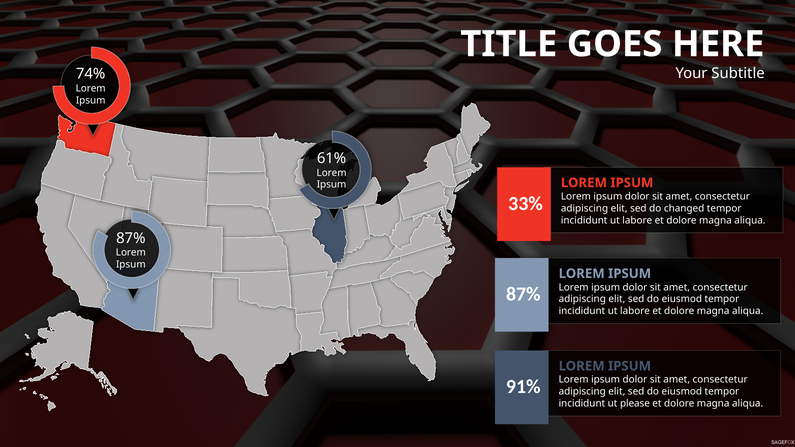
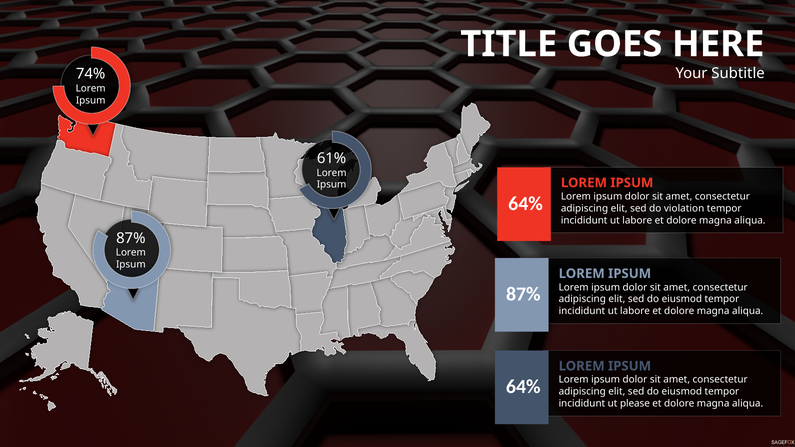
33%: 33% -> 64% (526, 204)
changed: changed -> violation (684, 208)
91%: 91% -> 64% (523, 387)
